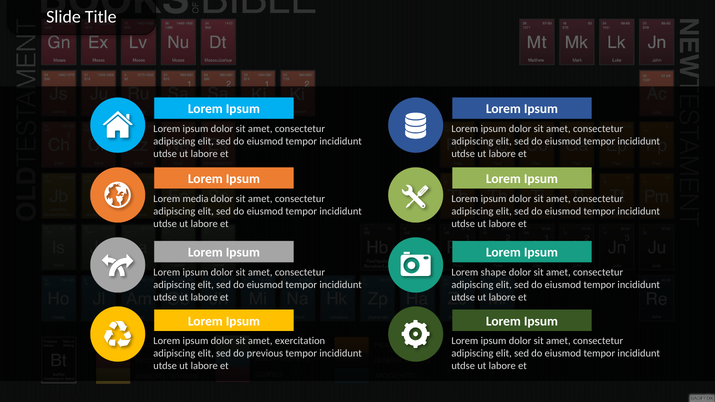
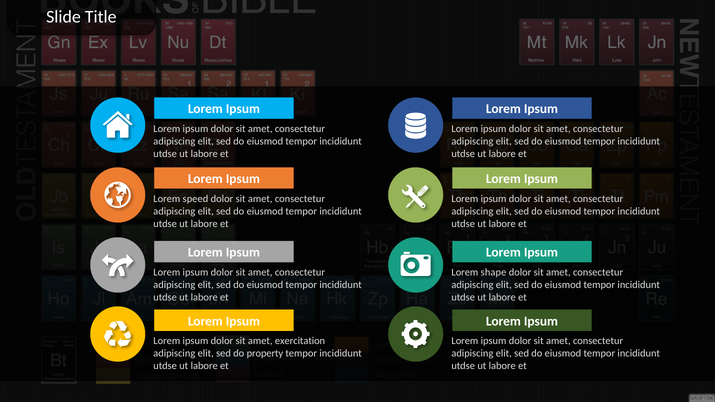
media: media -> speed (195, 199)
previous: previous -> property (265, 354)
